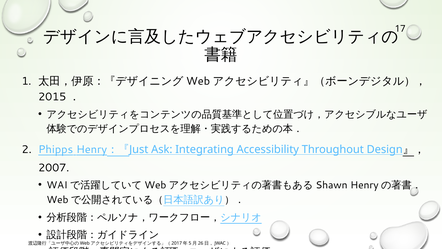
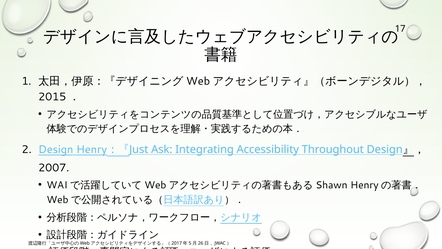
Phipps: Phipps -> Design (56, 149)
